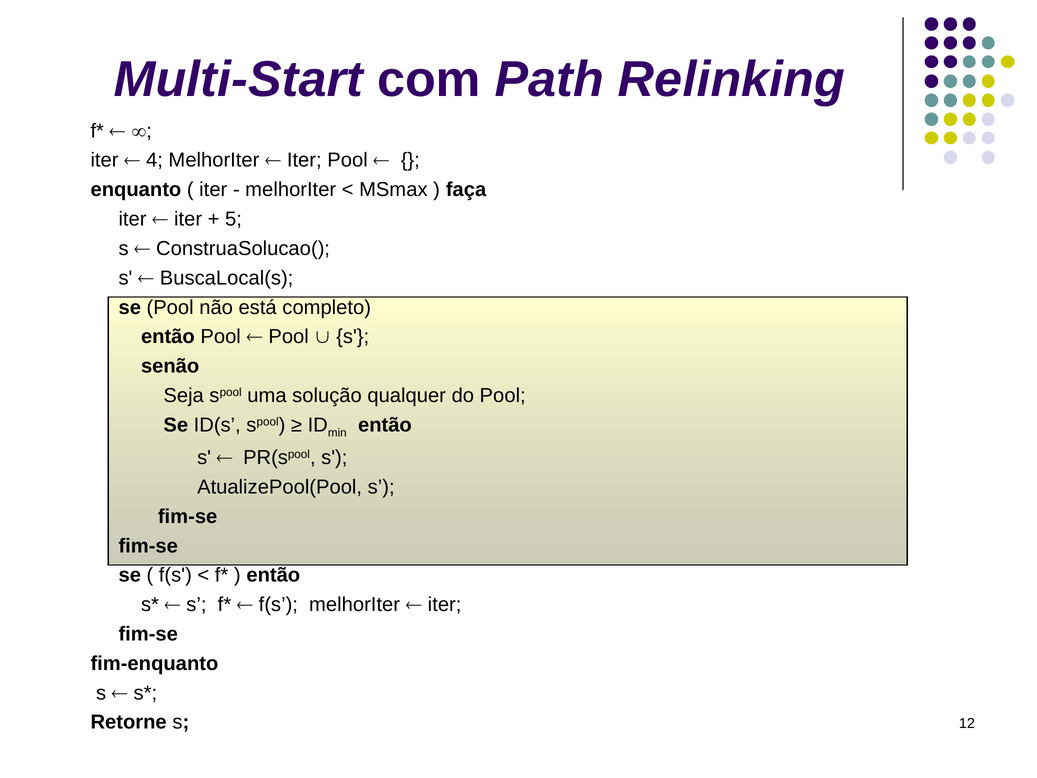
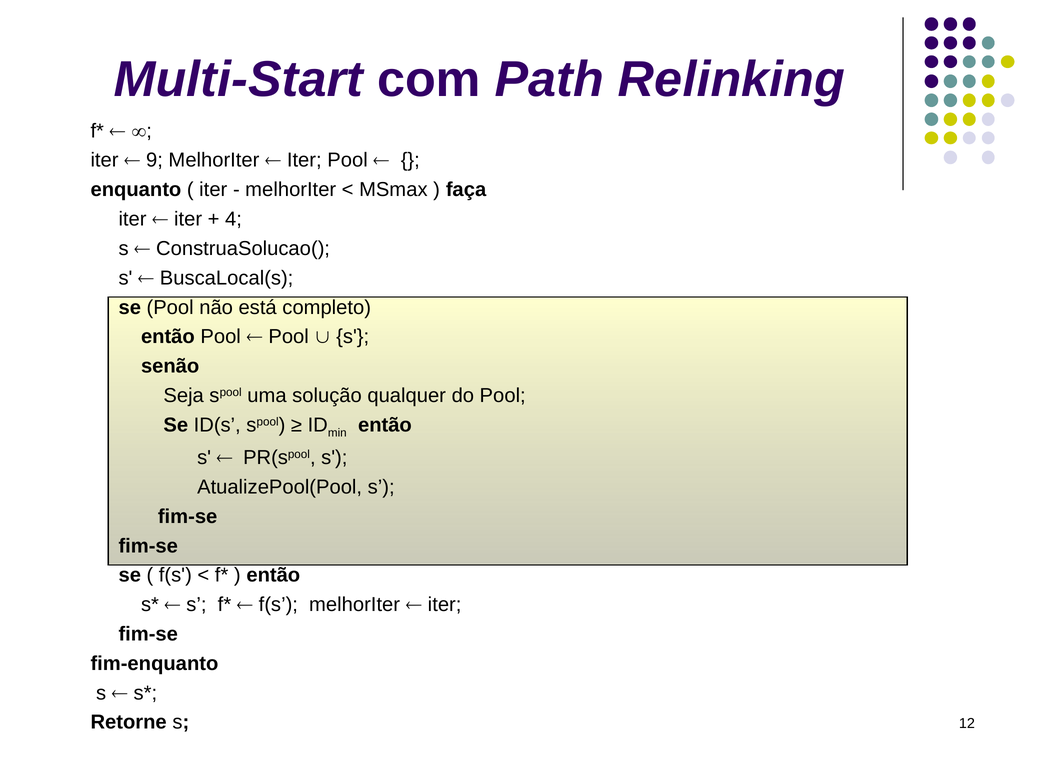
4: 4 -> 9 (154, 160)
5: 5 -> 4 (234, 219)
